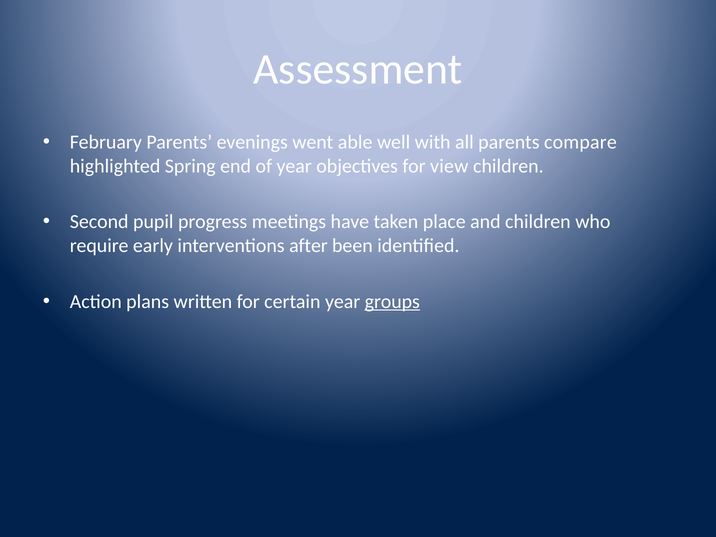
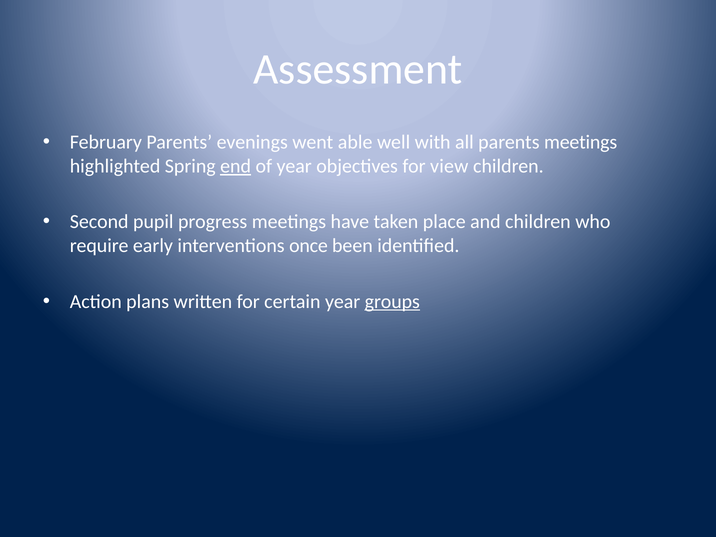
parents compare: compare -> meetings (581, 142)
end underline: none -> present (236, 166)
after: after -> once (308, 246)
